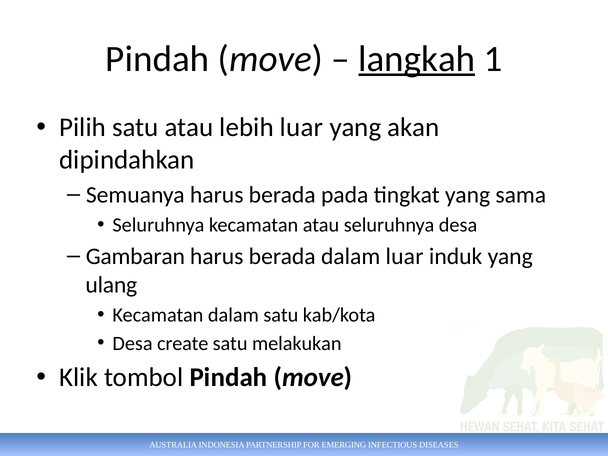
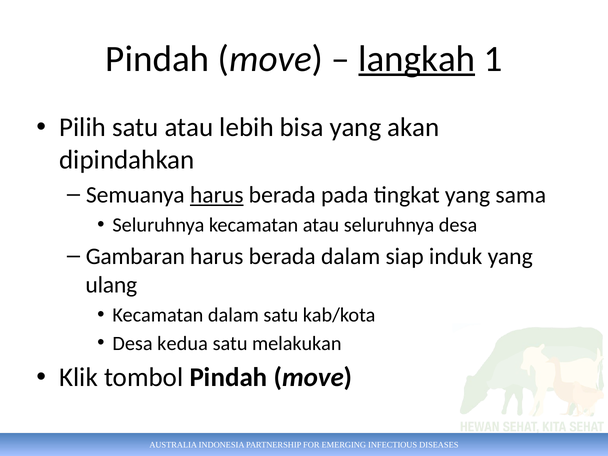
lebih luar: luar -> bisa (302, 128)
harus underline: none -> present (217, 195)
dalam luar: luar -> siap (405, 256)
create: create -> kedua (183, 343)
